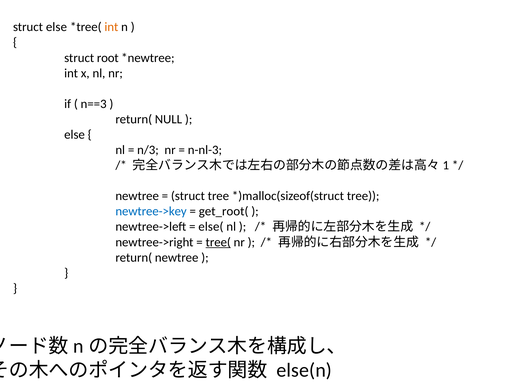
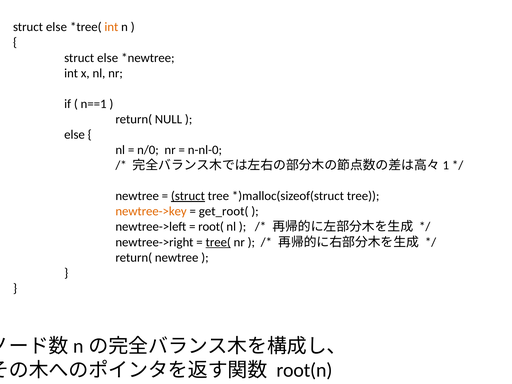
root: root -> else (108, 58)
n==3: n==3 -> n==1 (94, 104)
n/3: n/3 -> n/0 (148, 150)
n-nl-3: n-nl-3 -> n-nl-0 (205, 150)
struct underline: none -> present (188, 196)
newtree->key colour: blue -> orange (151, 211)
else(: else( -> root( (211, 227)
else(n: else(n -> root(n (304, 370)
